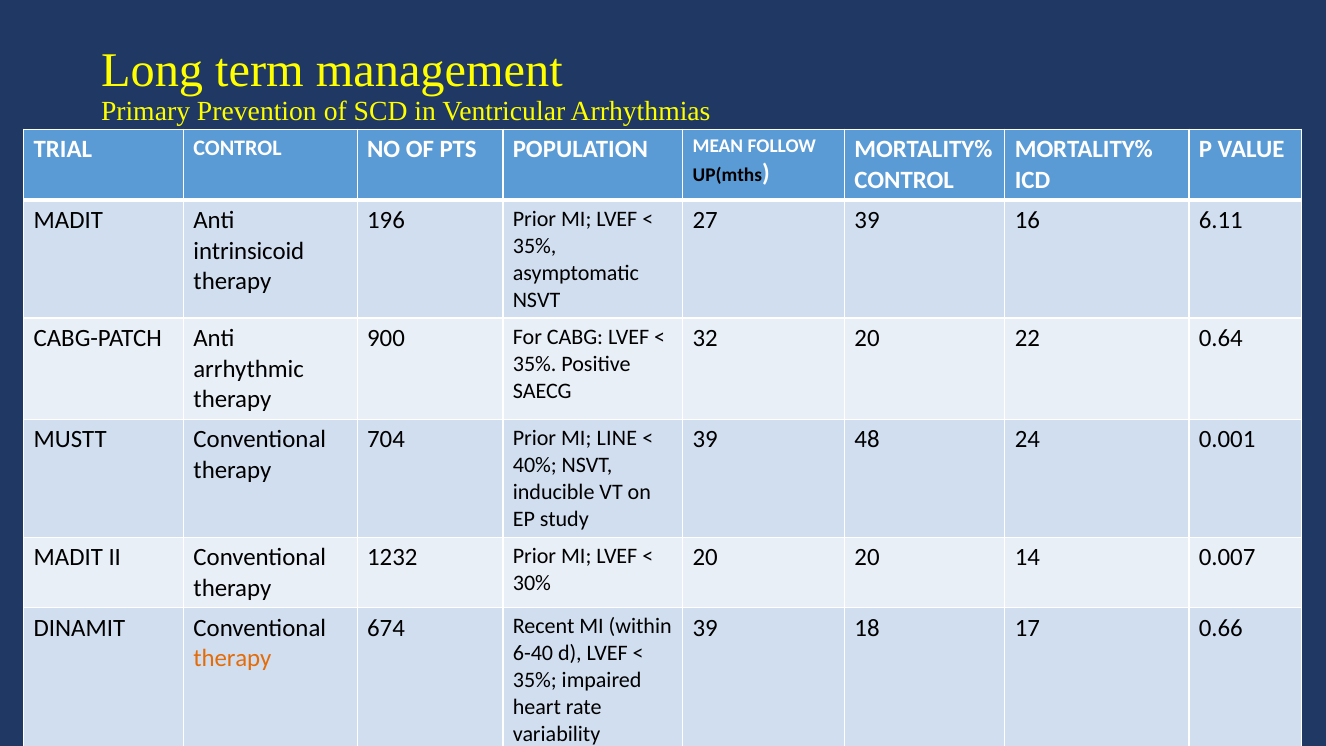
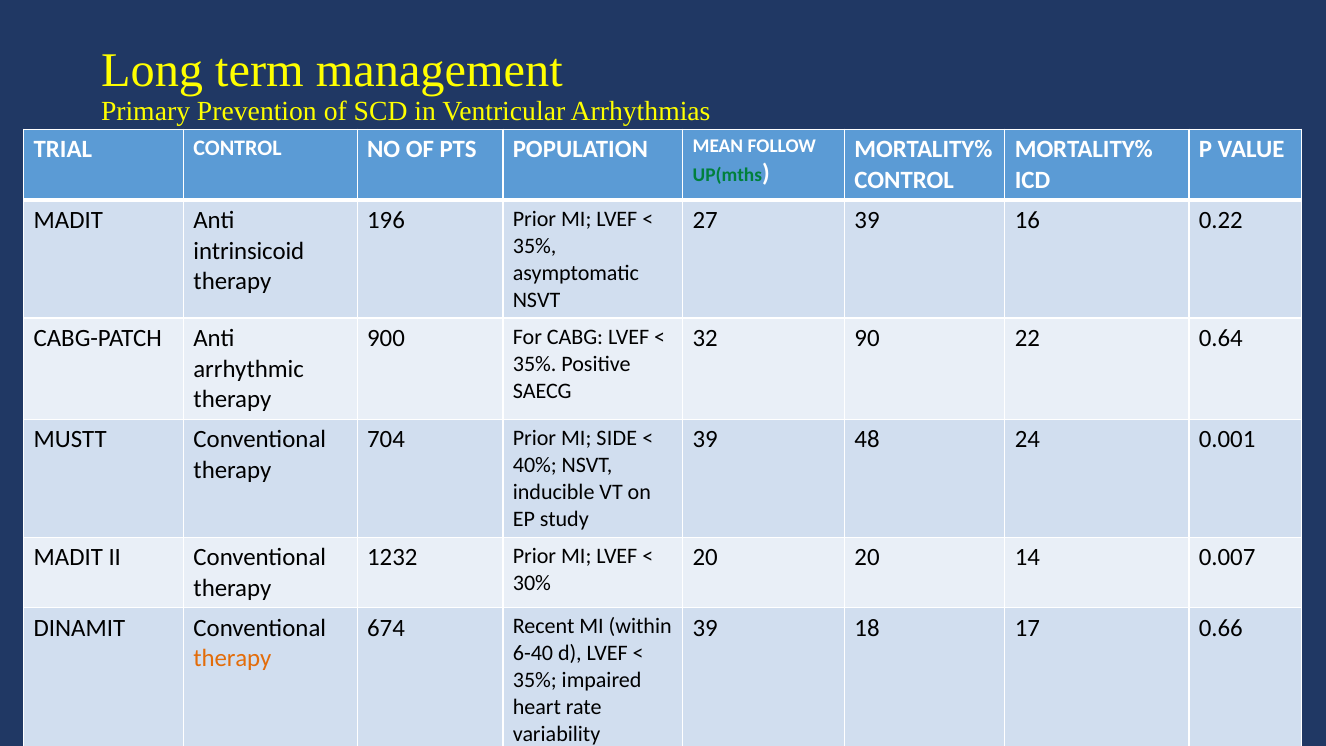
UP(mths colour: black -> green (727, 175)
6.11: 6.11 -> 0.22 (1221, 220)
32 20: 20 -> 90 (867, 338)
LINE: LINE -> SIDE (617, 438)
